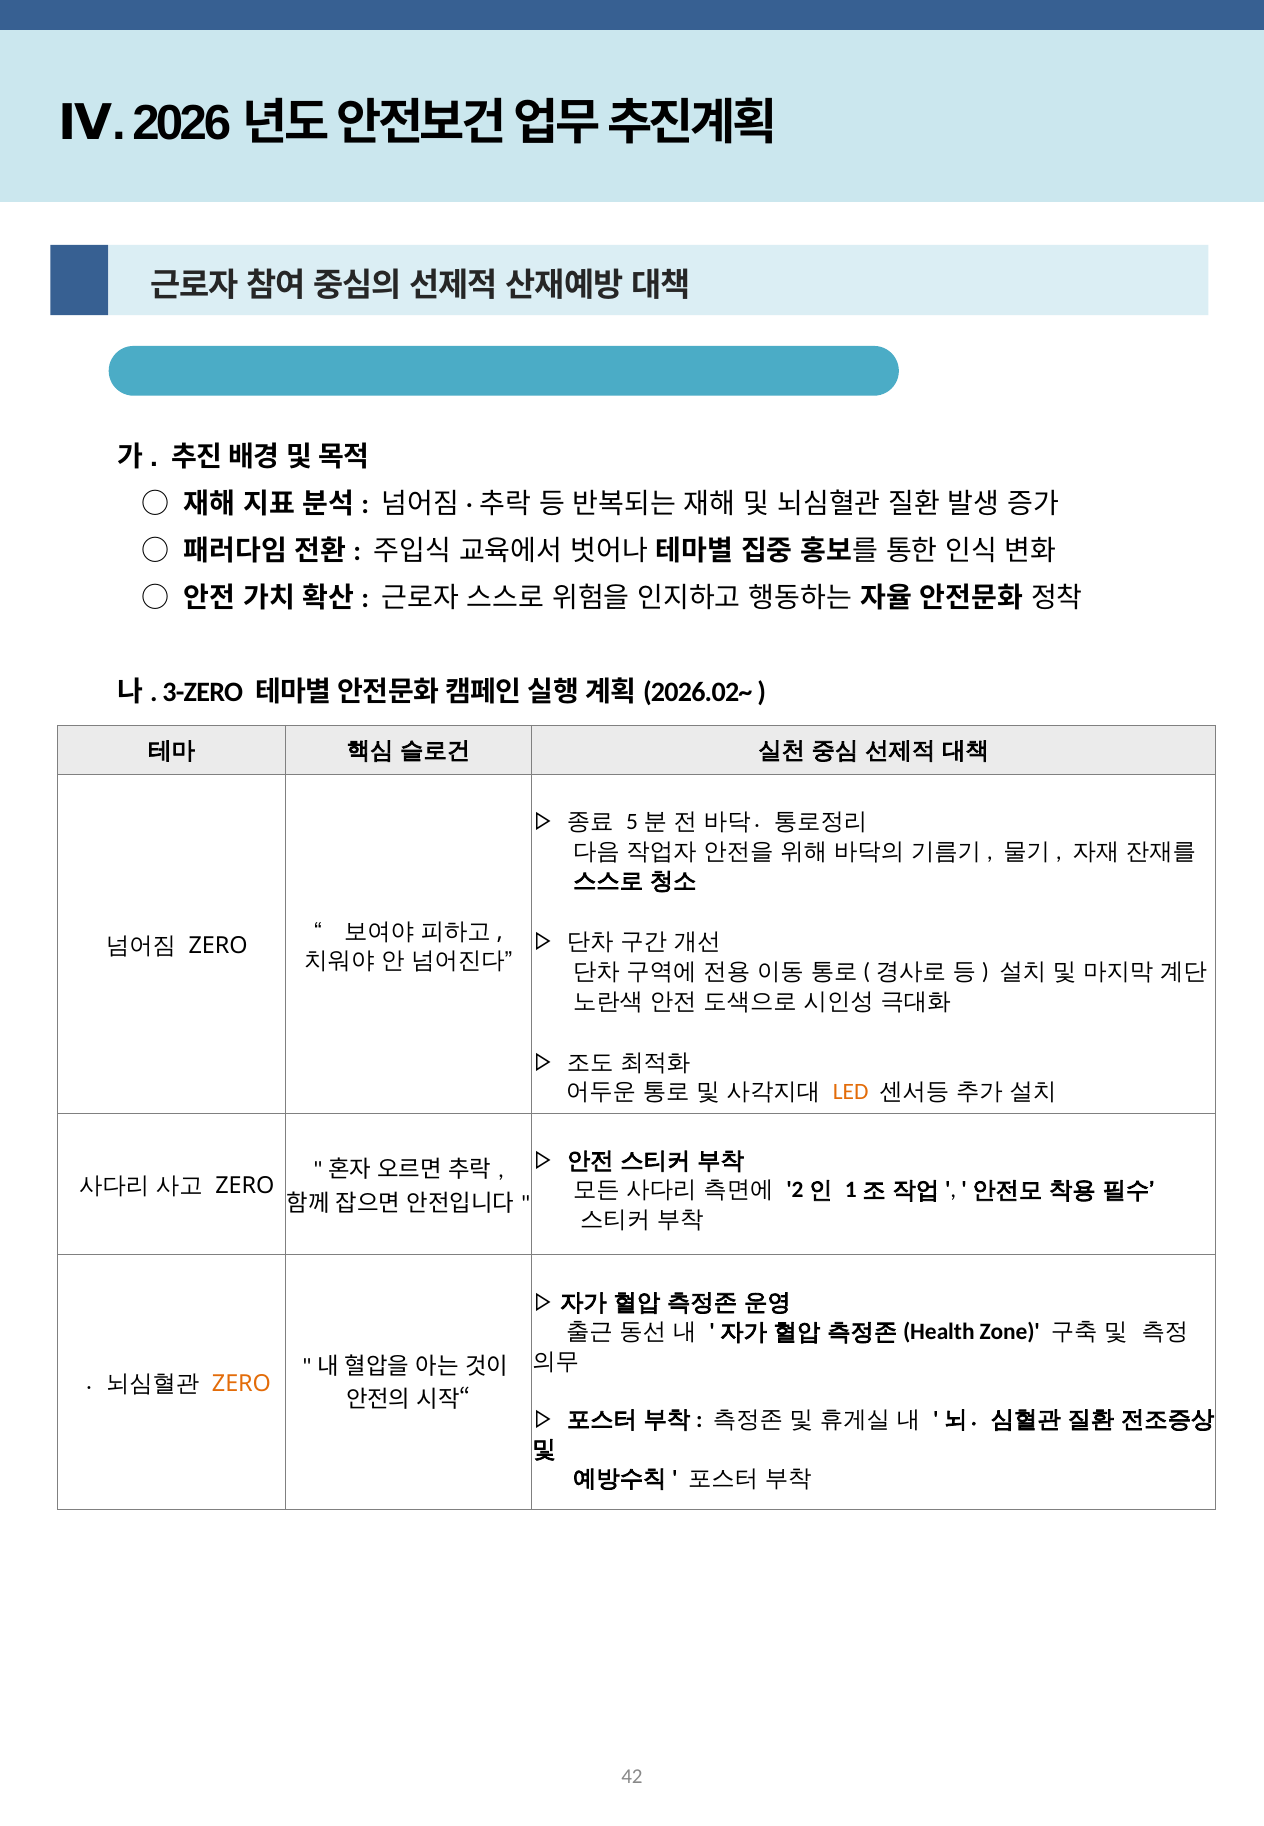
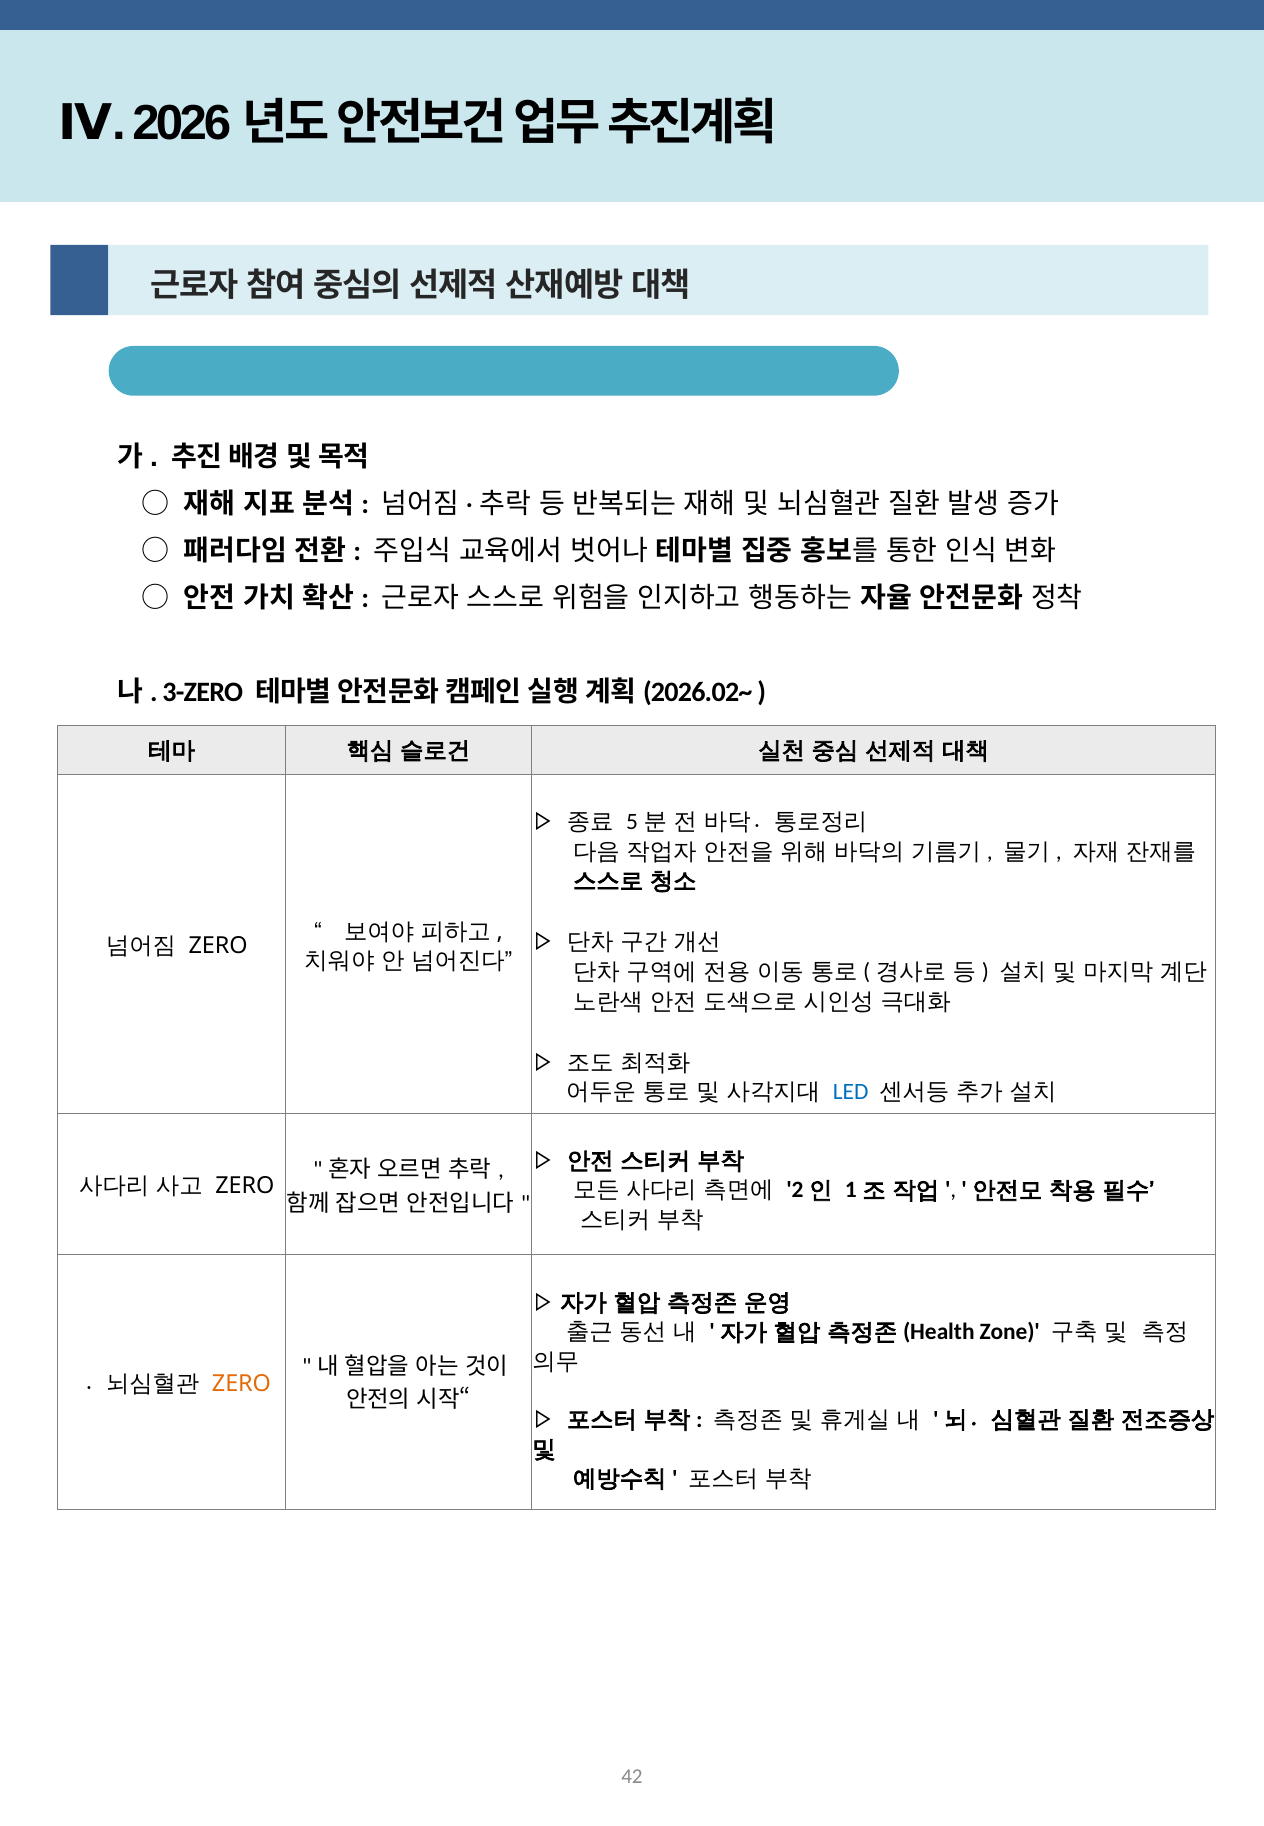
LED colour: orange -> blue (851, 1092)
